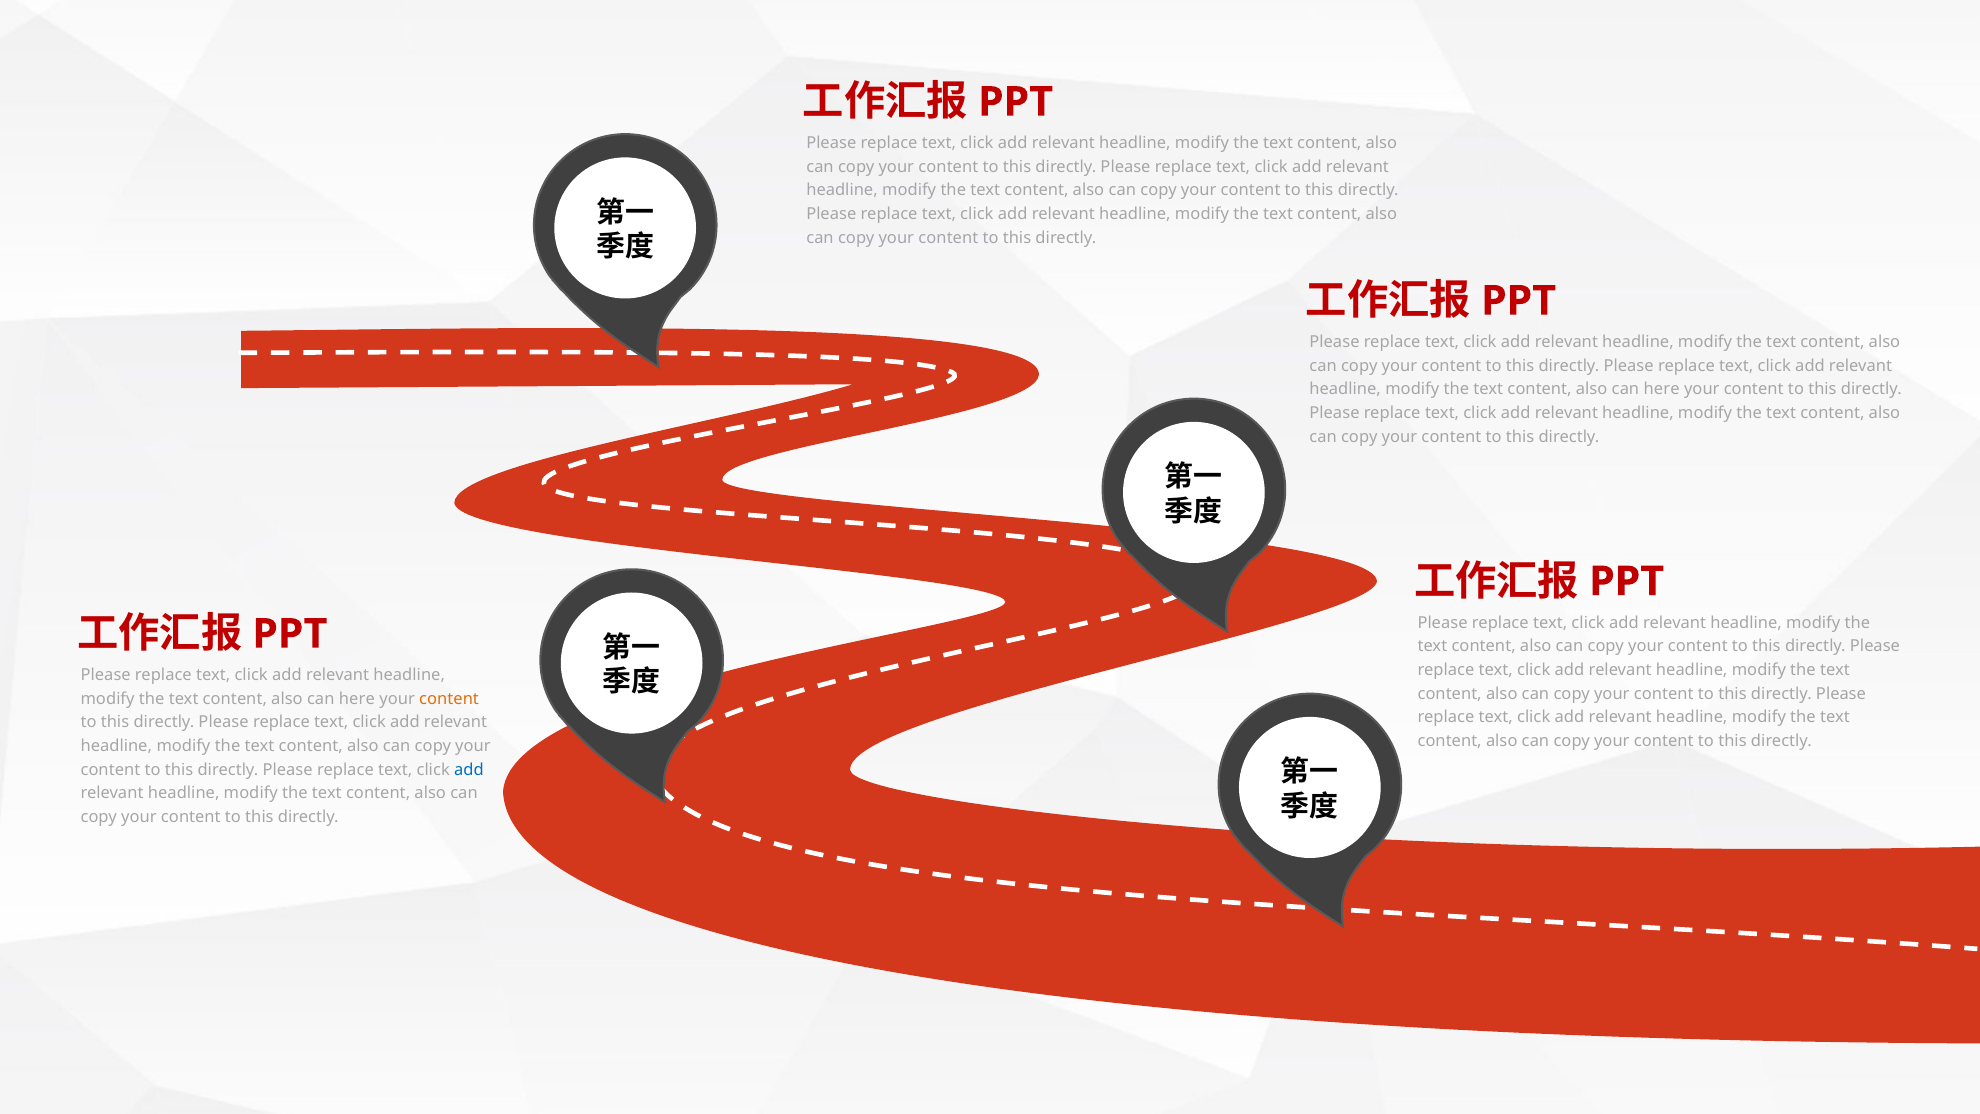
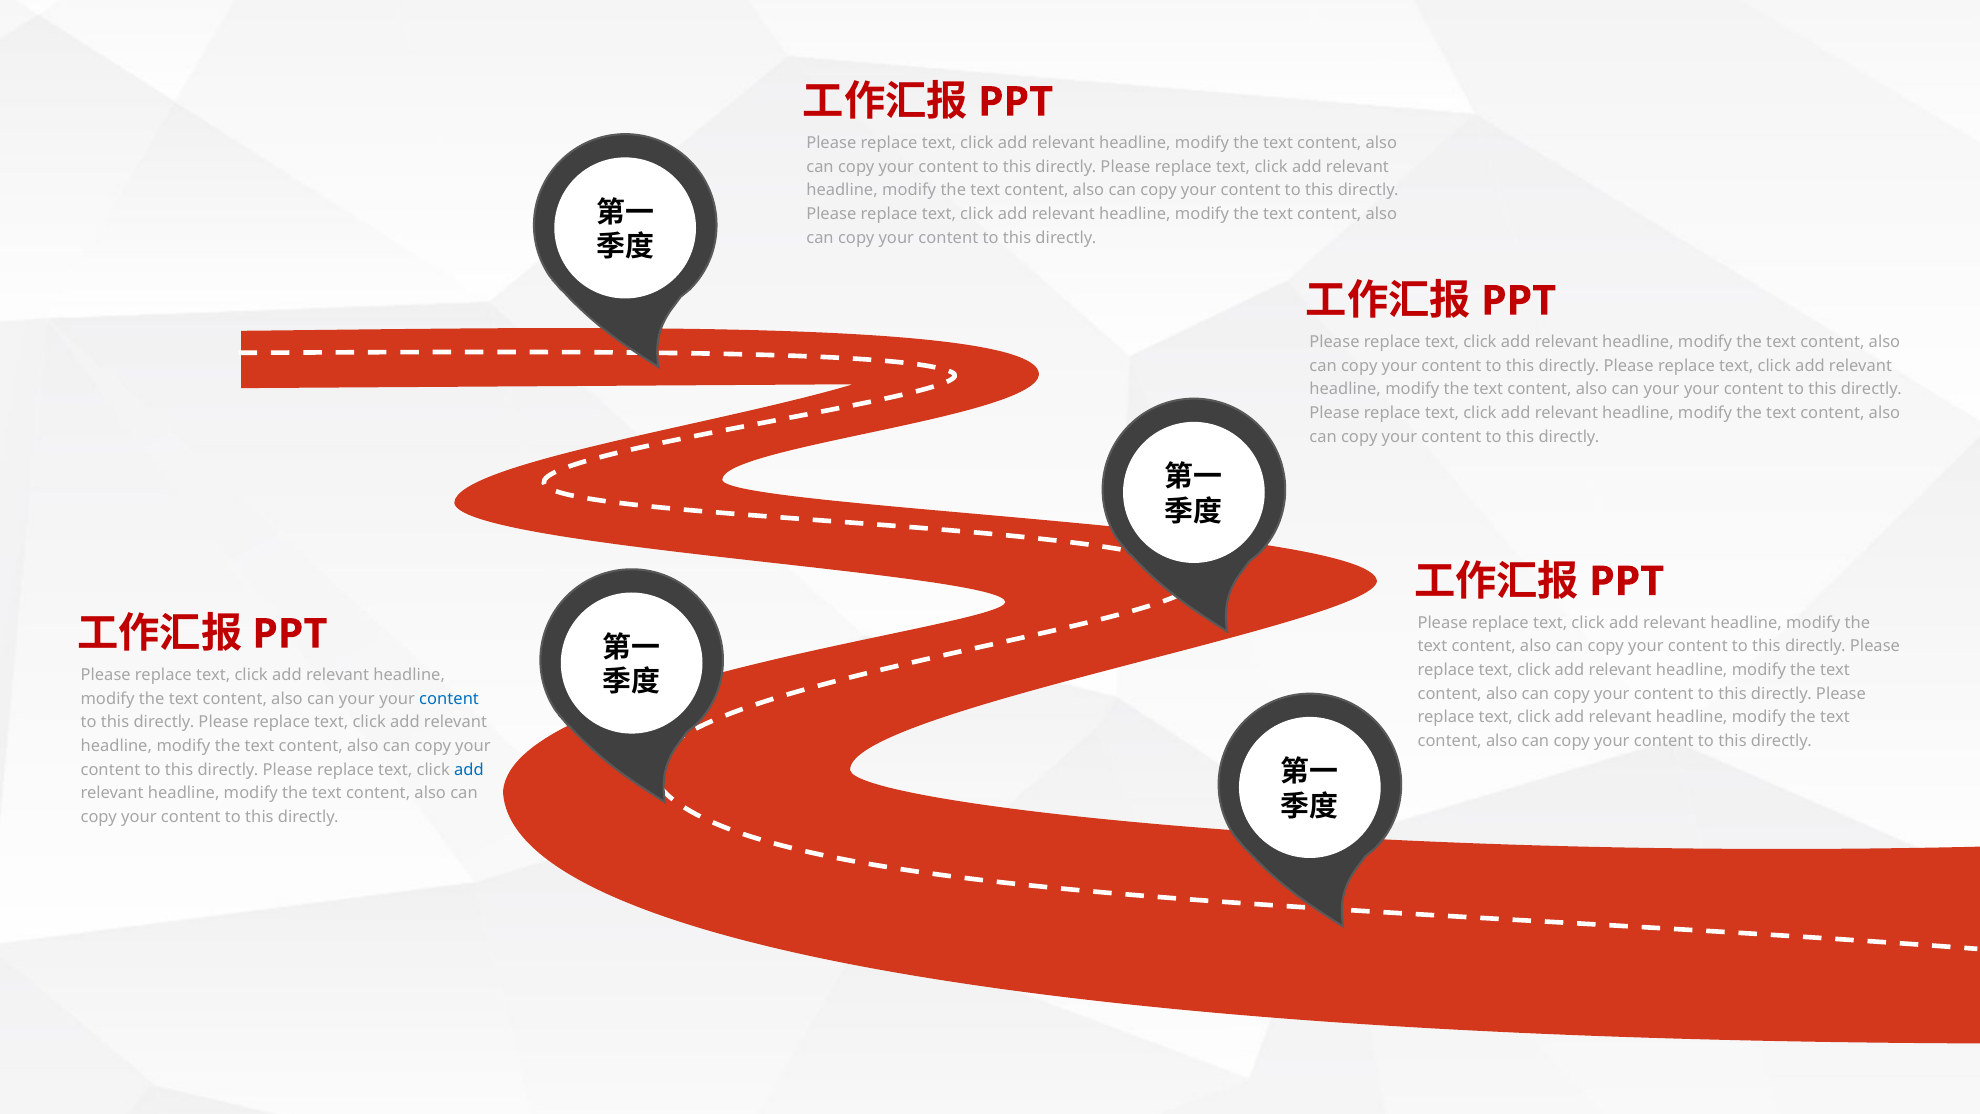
here: here -> your (1662, 389)
here: here -> your (357, 699)
content colour: orange -> blue (449, 699)
